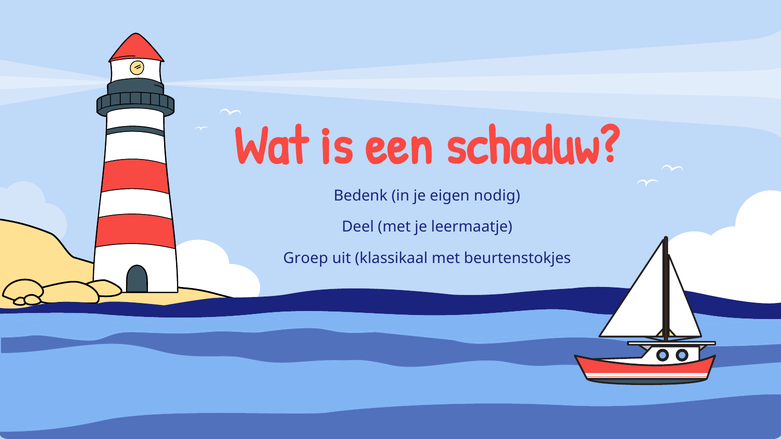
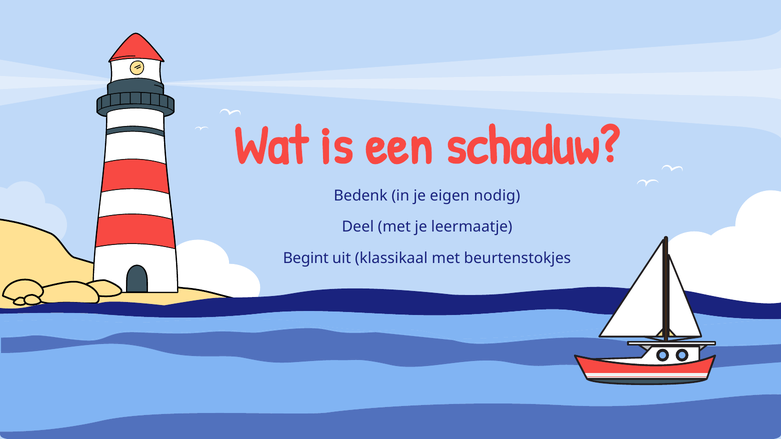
Groep: Groep -> Begint (306, 258)
